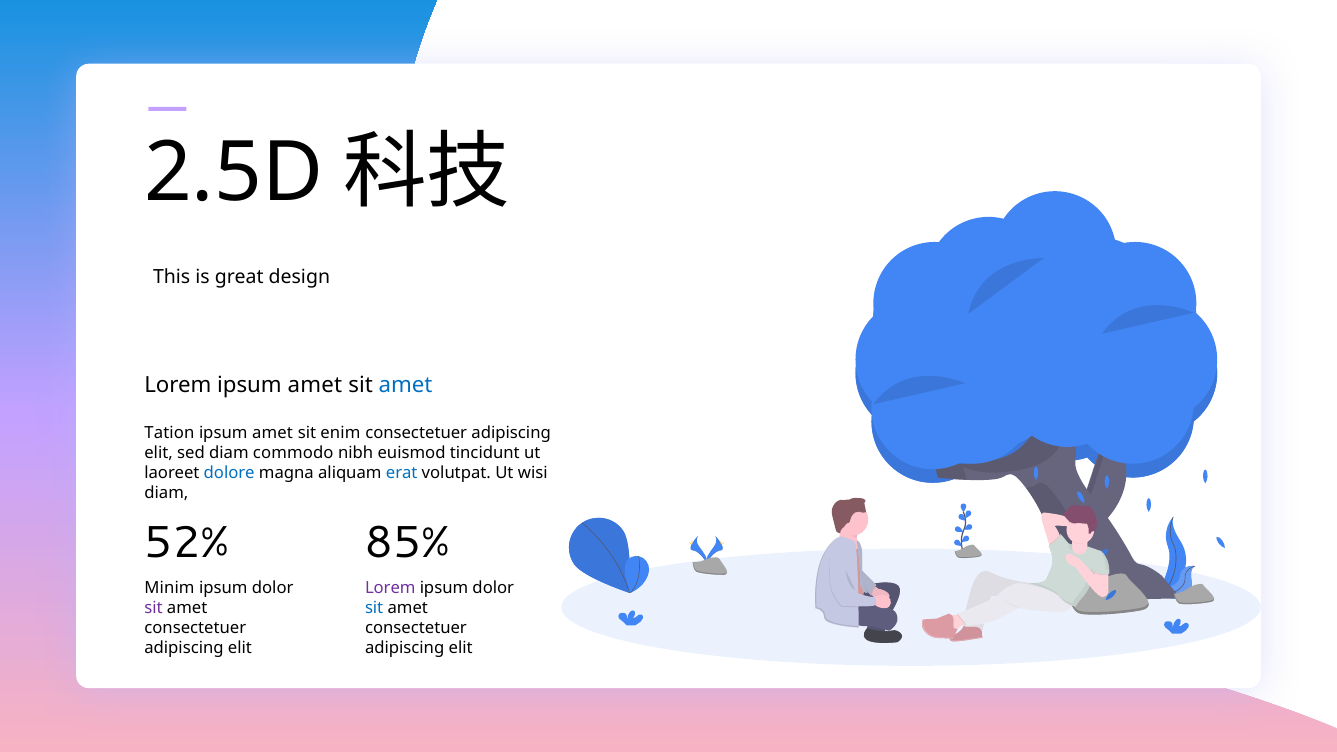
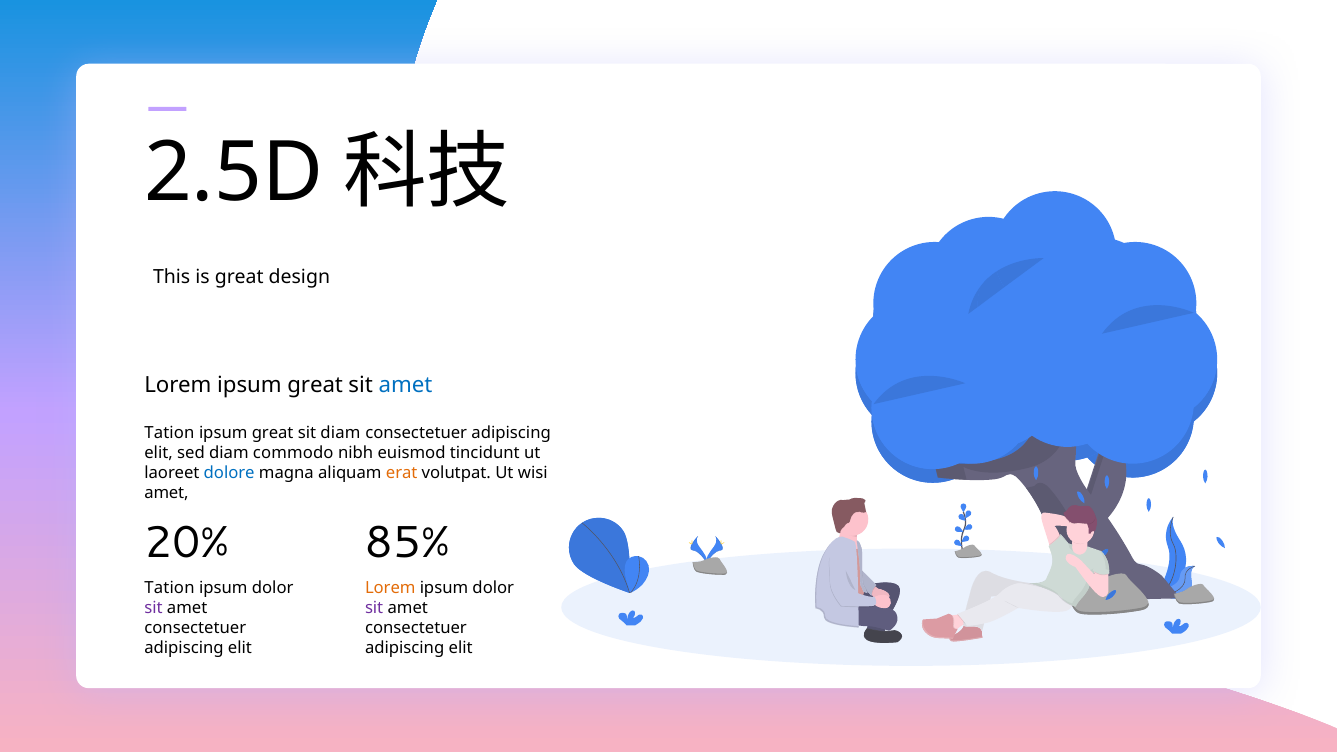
Lorem ipsum amet: amet -> great (315, 385)
amet: amet -> great (273, 433)
sit enim: enim -> diam (340, 433)
erat colour: blue -> orange (402, 473)
diam: diam -> amet (166, 493)
52%: 52% -> 20% (187, 542)
Minim: Minim -> Tation (169, 588)
Lorem colour: purple -> orange (390, 588)
sit colour: blue -> purple (374, 608)
